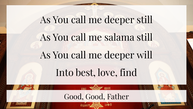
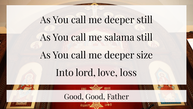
will: will -> size (145, 55)
best: best -> lord (86, 73)
find: find -> loss (128, 73)
